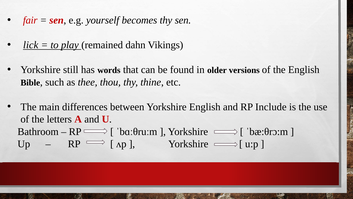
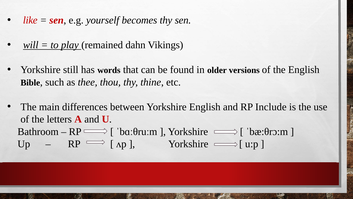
fair: fair -> like (30, 20)
lick: lick -> will (31, 45)
